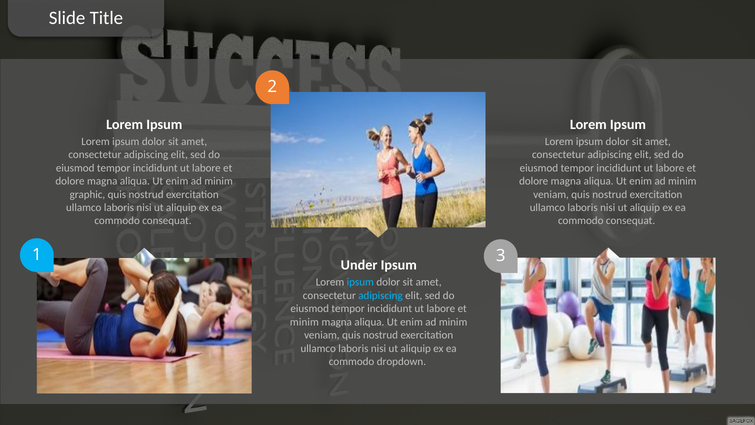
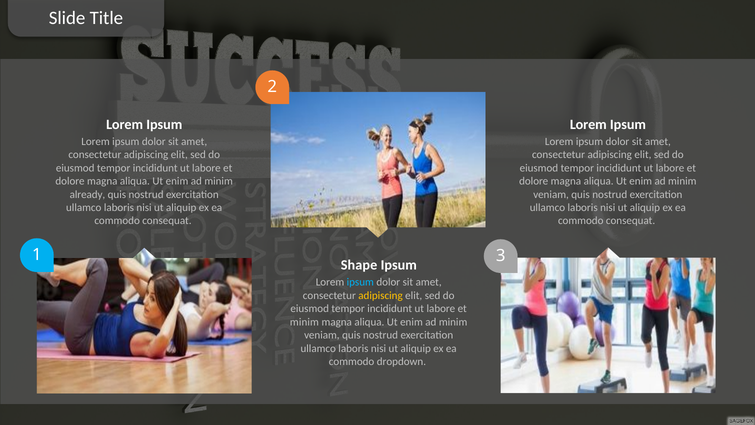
graphic: graphic -> already (87, 194)
Under: Under -> Shape (359, 265)
adipiscing colour: light blue -> yellow (381, 295)
